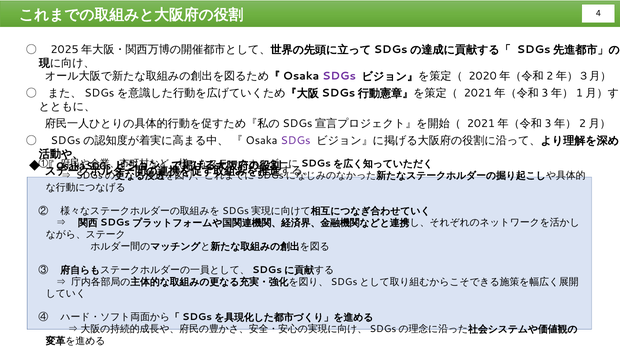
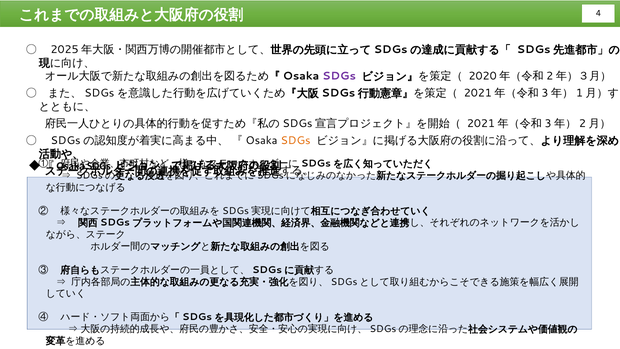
SDGs colour: purple -> orange (296, 140)
